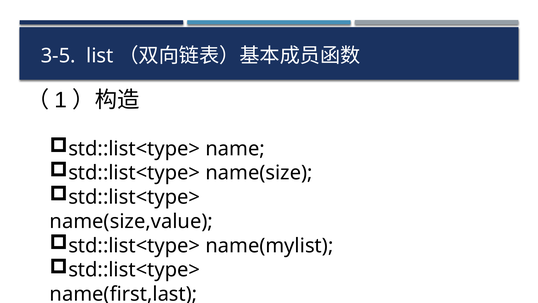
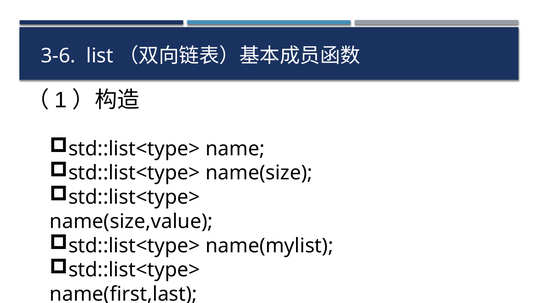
3-5: 3-5 -> 3-6 (58, 56)
